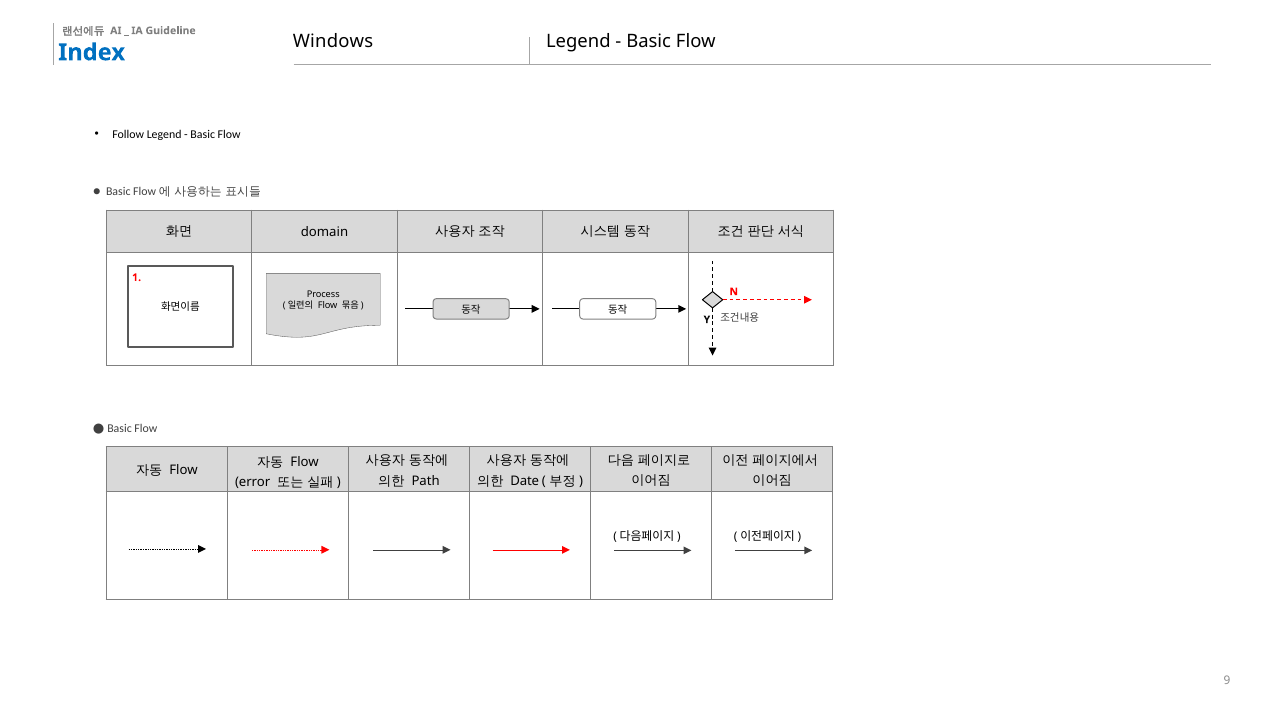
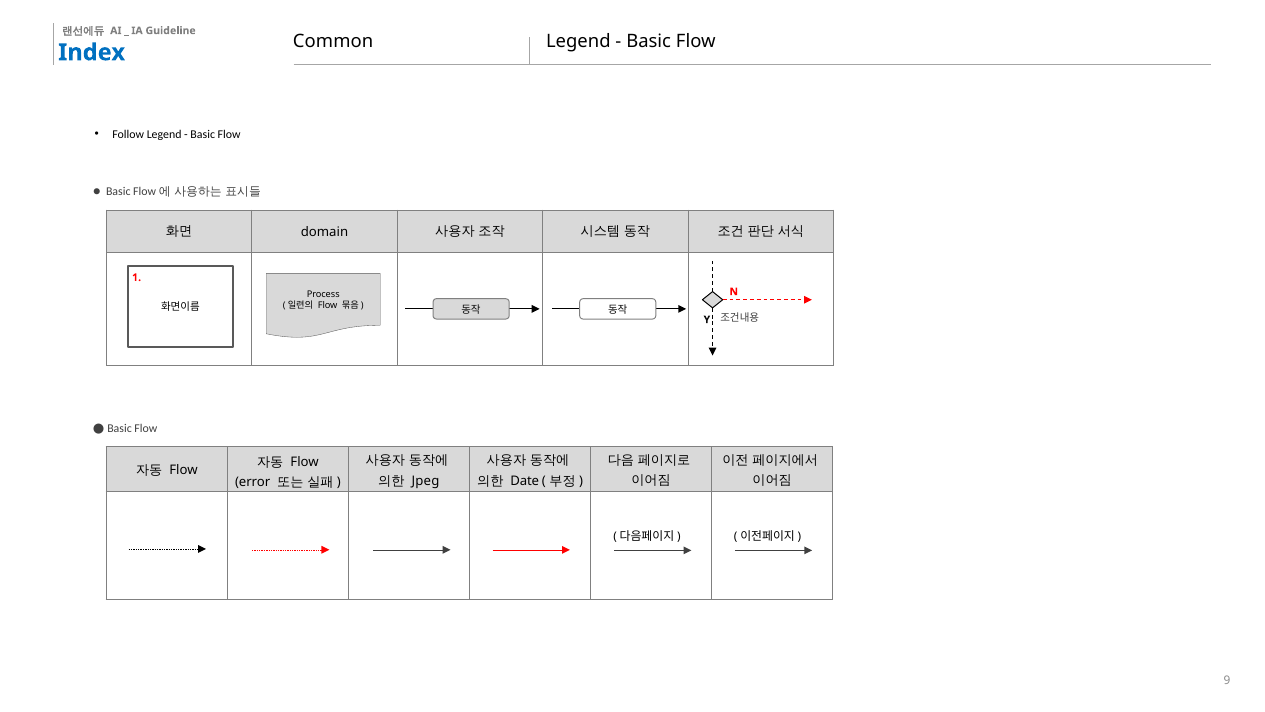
Windows: Windows -> Common (333, 41)
Path: Path -> Jpeg (426, 481)
